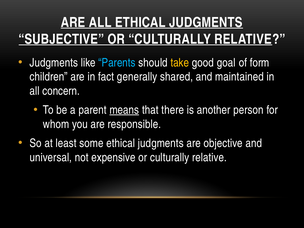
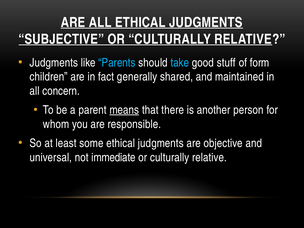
take colour: yellow -> light blue (180, 63)
goal: goal -> stuff (226, 63)
expensive: expensive -> immediate (114, 157)
